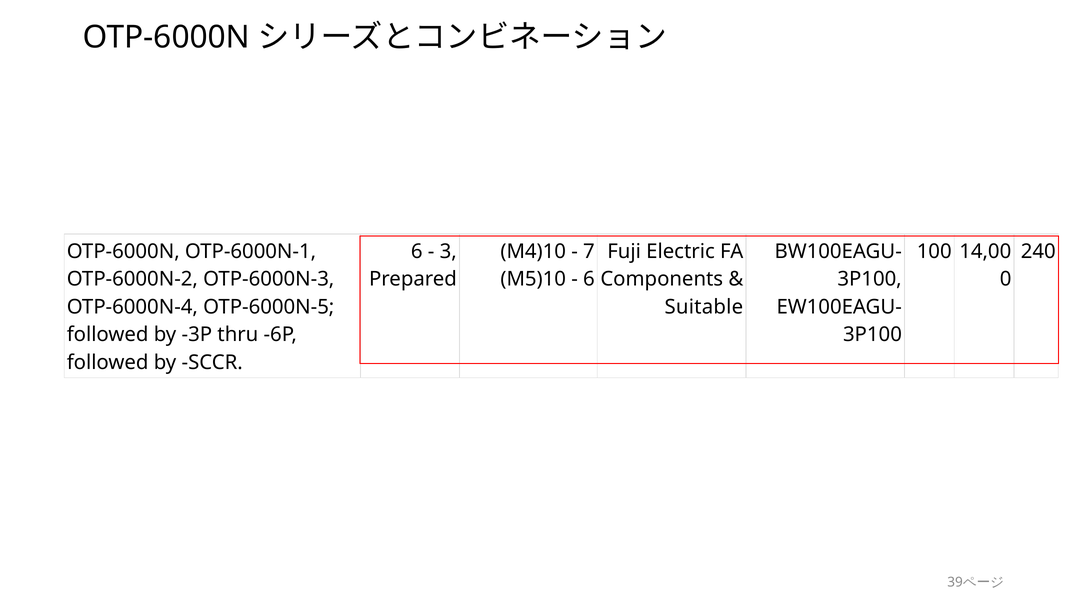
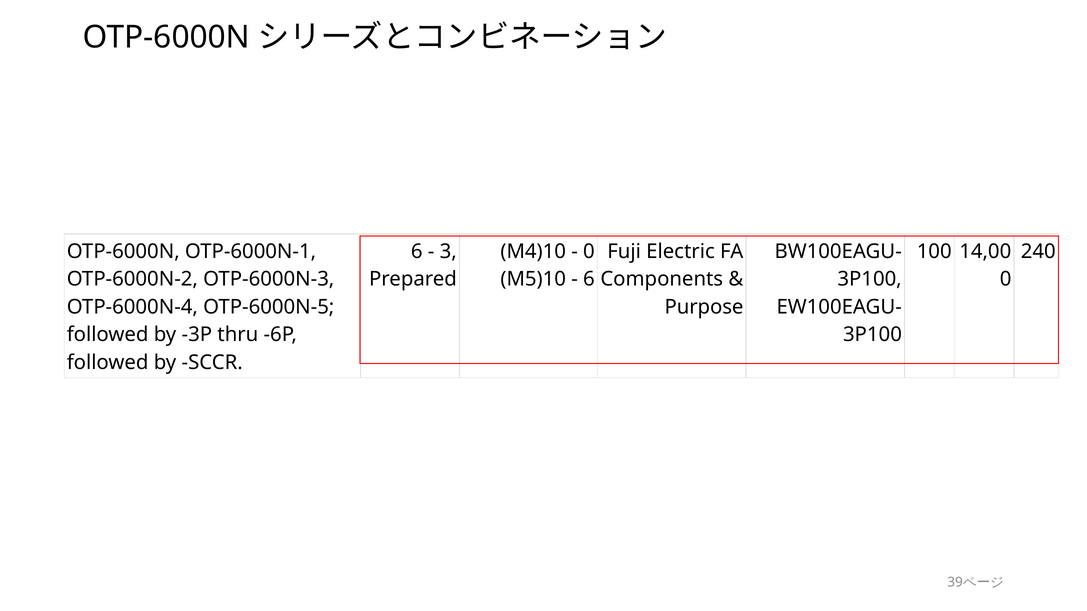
7: 7 -> 0 (589, 252)
Suitable: Suitable -> Purpose (704, 307)
